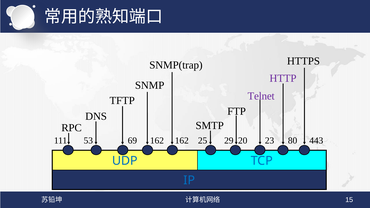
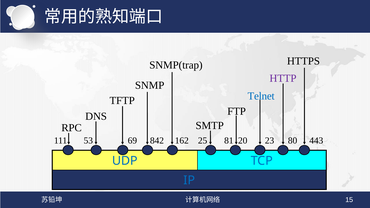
Telnet colour: purple -> blue (261, 96)
53 162: 162 -> 842 (157, 141)
29: 29 -> 81 (229, 141)
